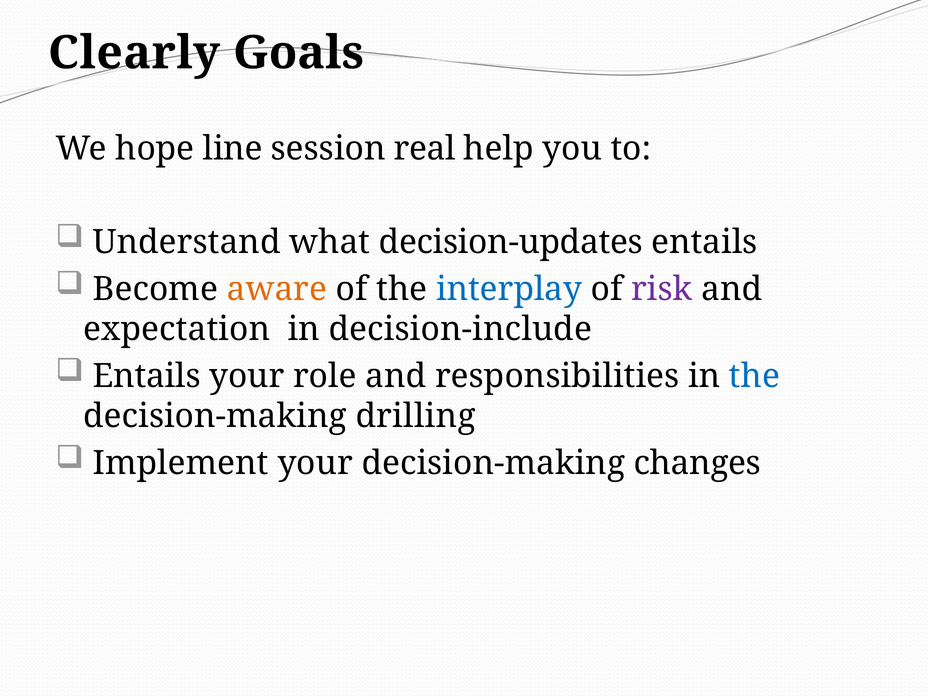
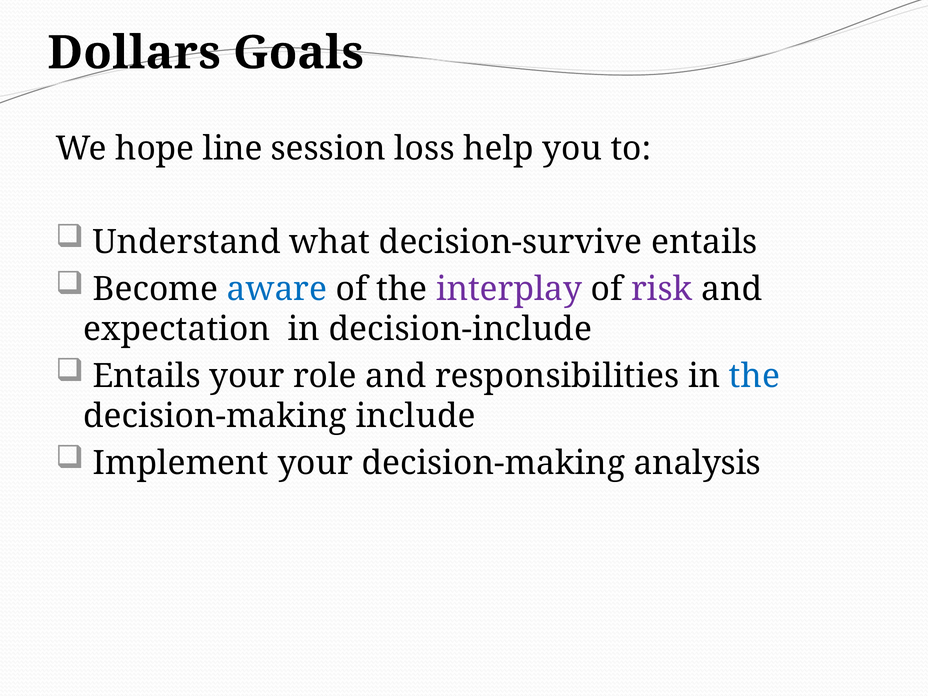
Clearly: Clearly -> Dollars (134, 53)
real: real -> loss (425, 148)
decision-updates: decision-updates -> decision-survive (511, 242)
aware colour: orange -> blue (277, 289)
interplay colour: blue -> purple (509, 289)
drilling: drilling -> include (416, 416)
changes: changes -> analysis (697, 463)
